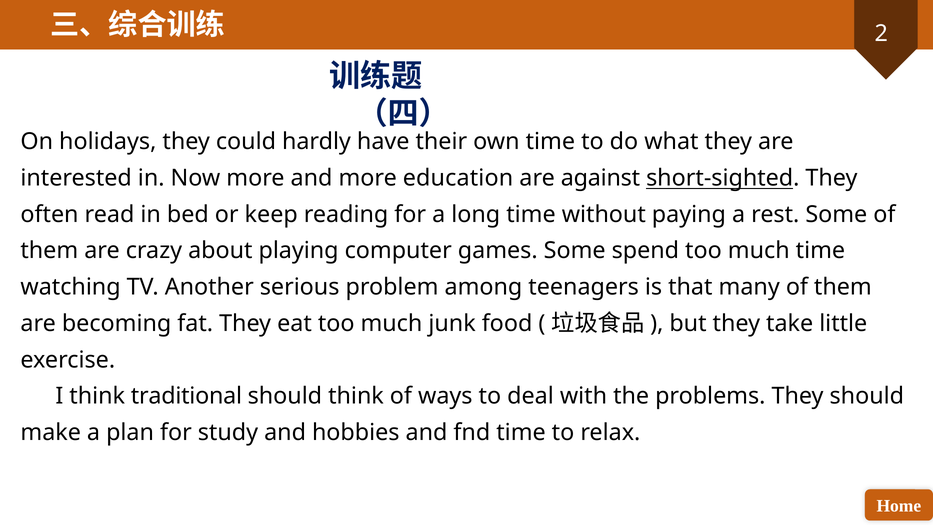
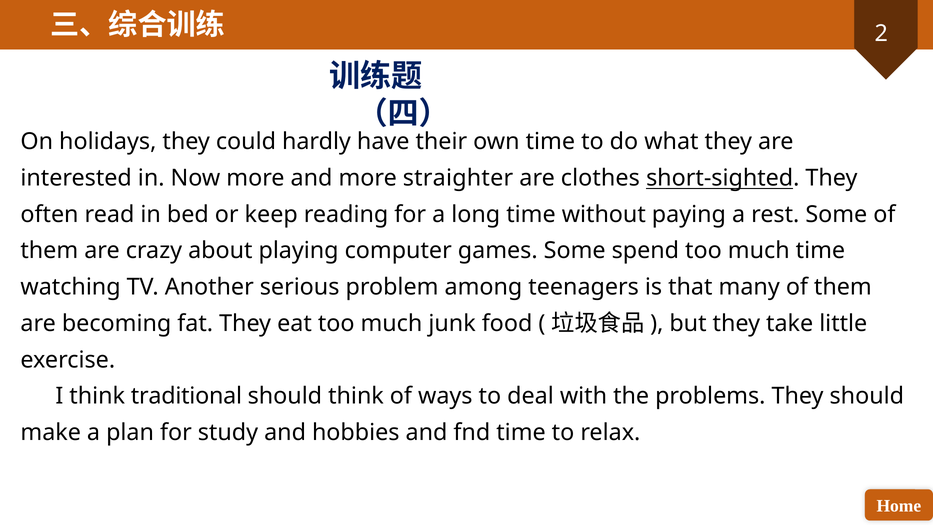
education: education -> straighter (458, 178)
against: against -> clothes (600, 178)
